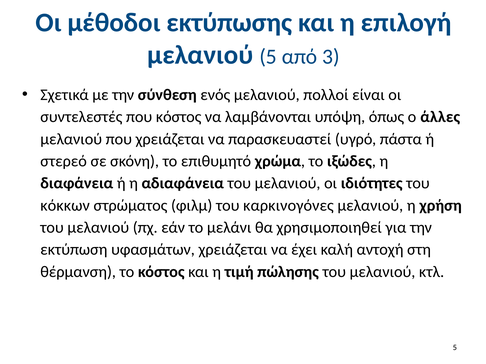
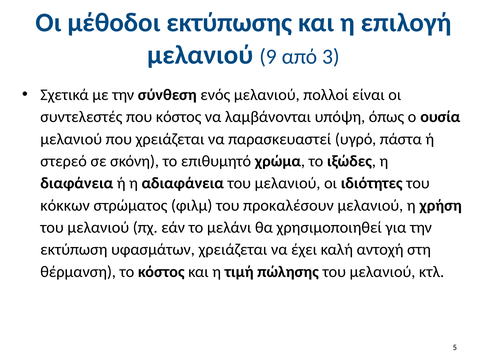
μελανιού 5: 5 -> 9 (268, 57)
άλλες: άλλες -> ουσία (440, 117)
καρκινογόνες: καρκινογόνες -> προκαλέσουν (288, 206)
